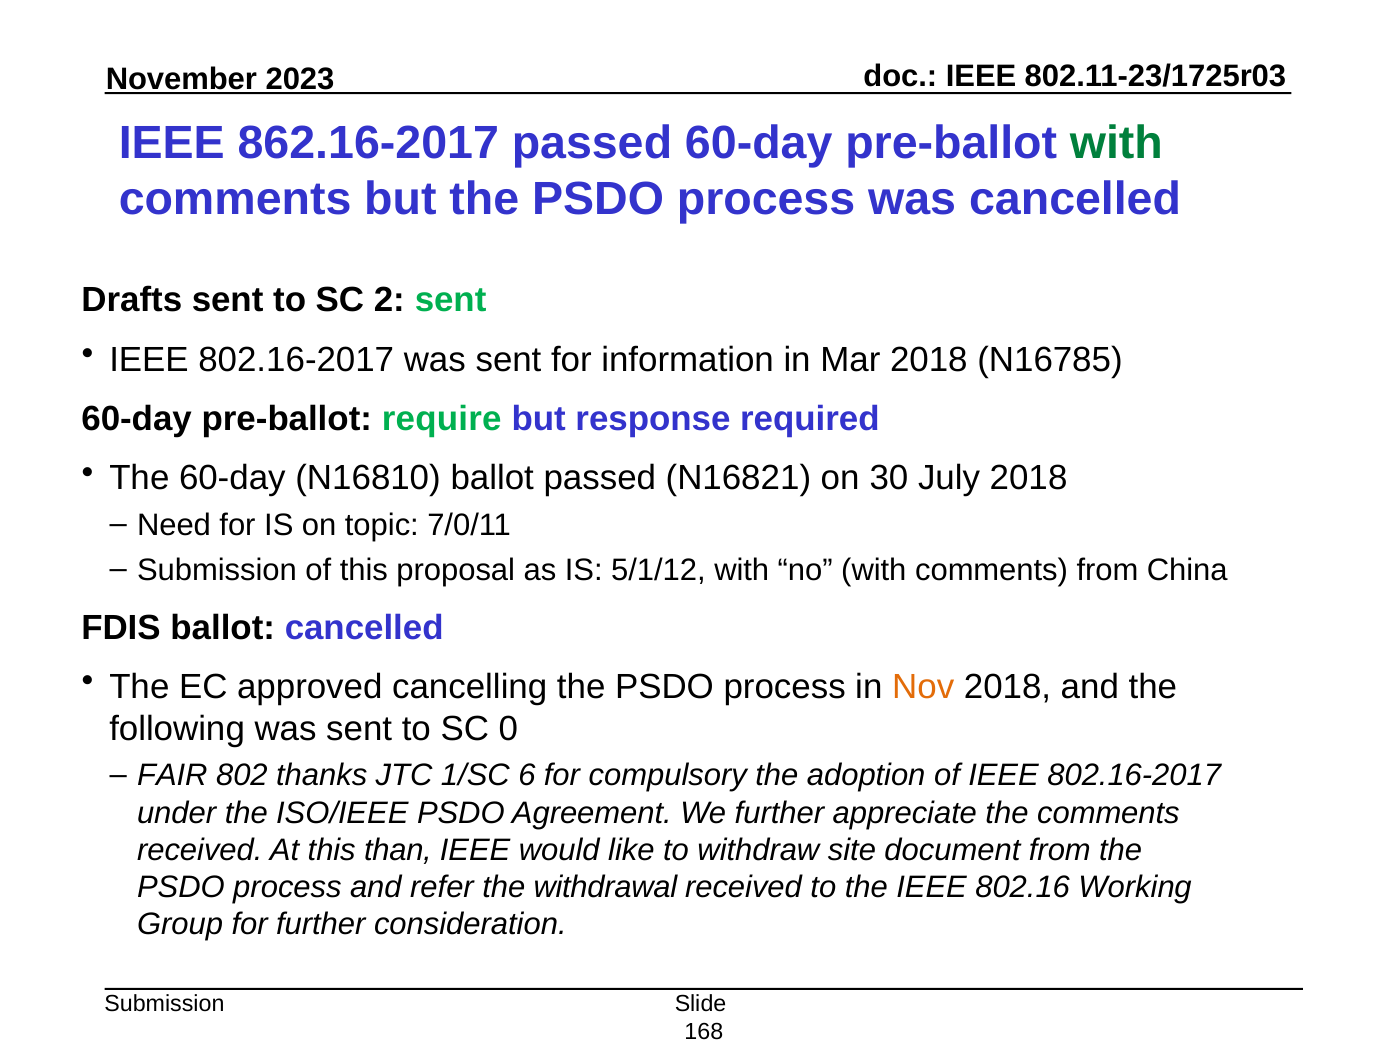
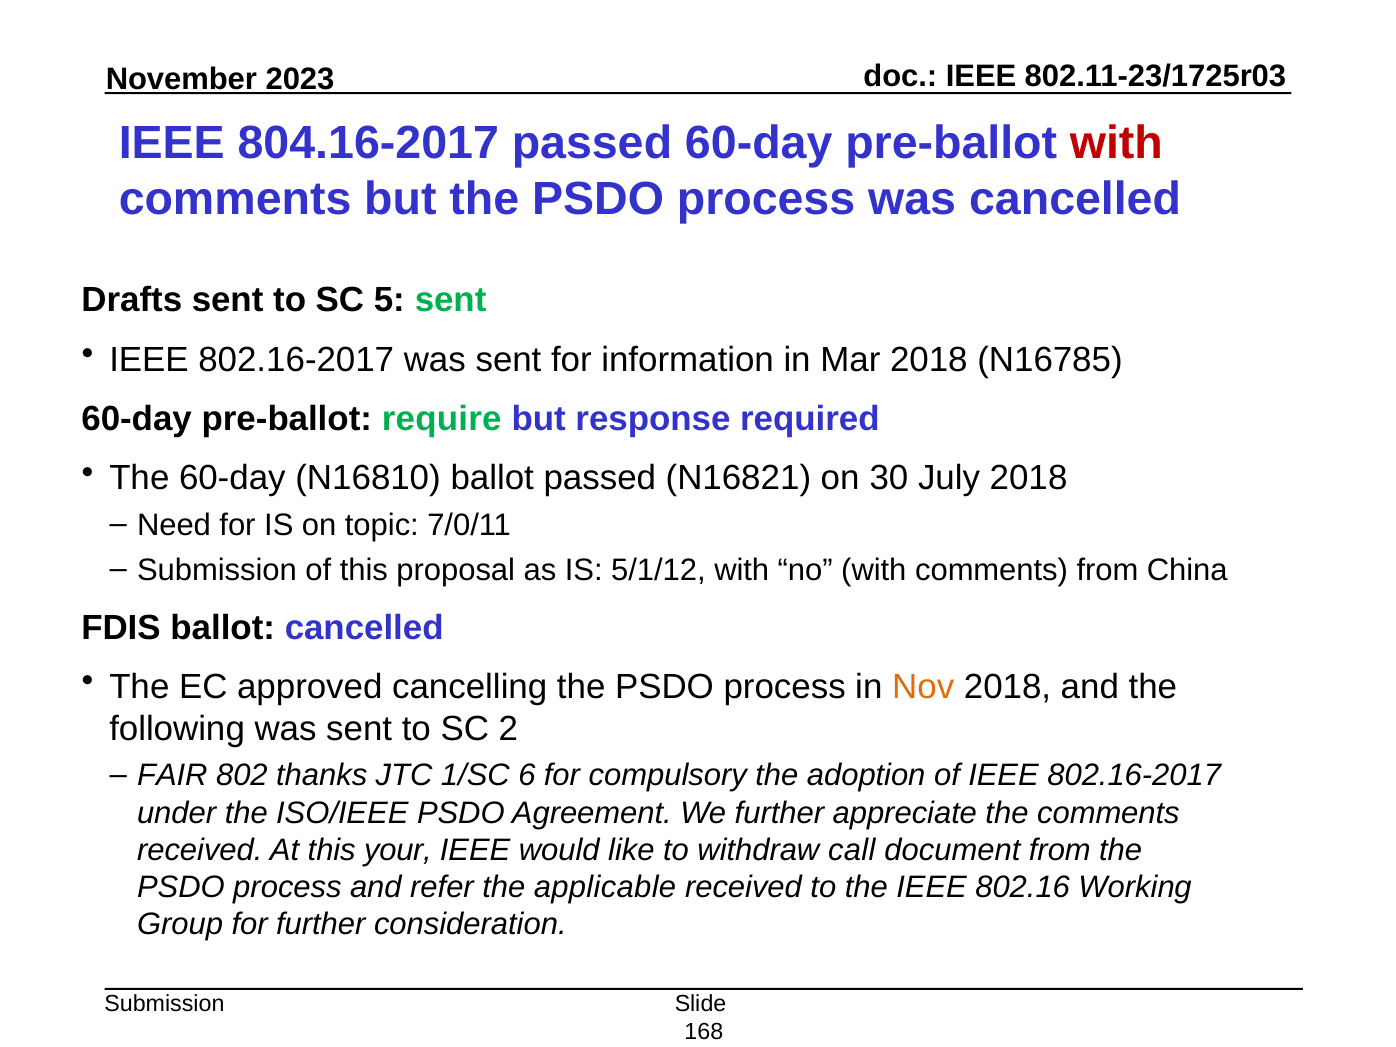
862.16-2017: 862.16-2017 -> 804.16-2017 (368, 143)
with colour: green -> red (1116, 143)
2: 2 -> 5 (389, 300)
0: 0 -> 2 (508, 729)
than: than -> your (398, 850)
site: site -> call (852, 850)
withdrawal: withdrawal -> applicable (605, 887)
